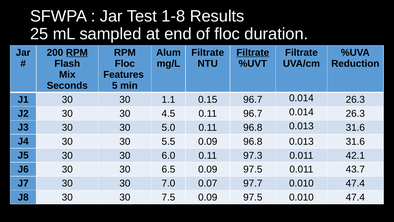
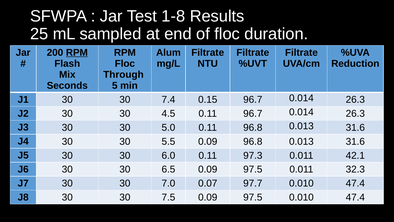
Filtrate underline: present -> none (253, 52)
Features: Features -> Through (123, 74)
1.1: 1.1 -> 7.4 (168, 99)
43.7: 43.7 -> 32.3 (355, 169)
